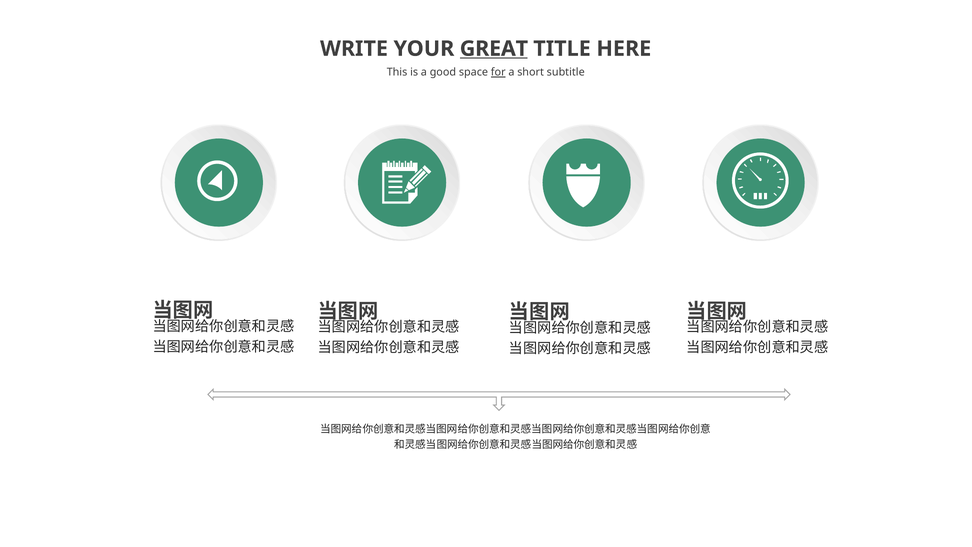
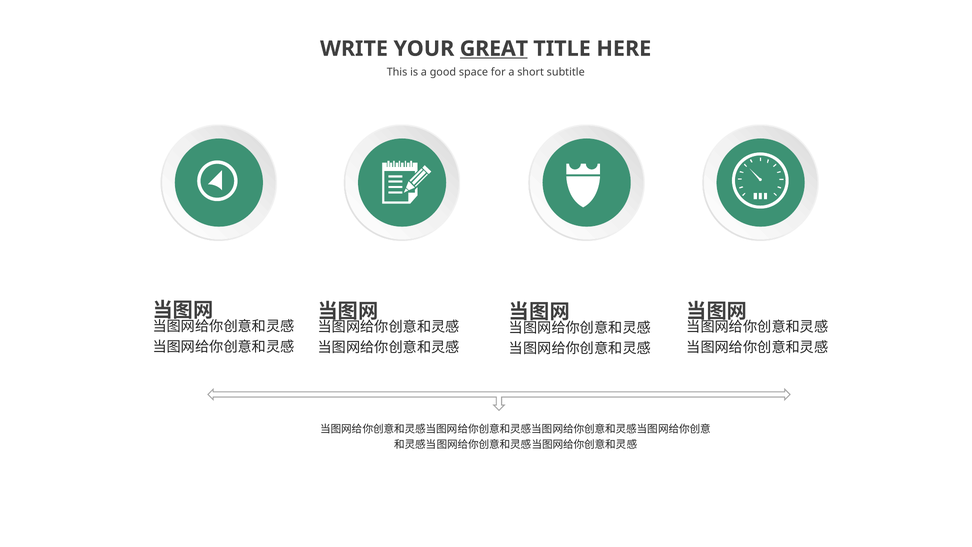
for underline: present -> none (498, 72)
